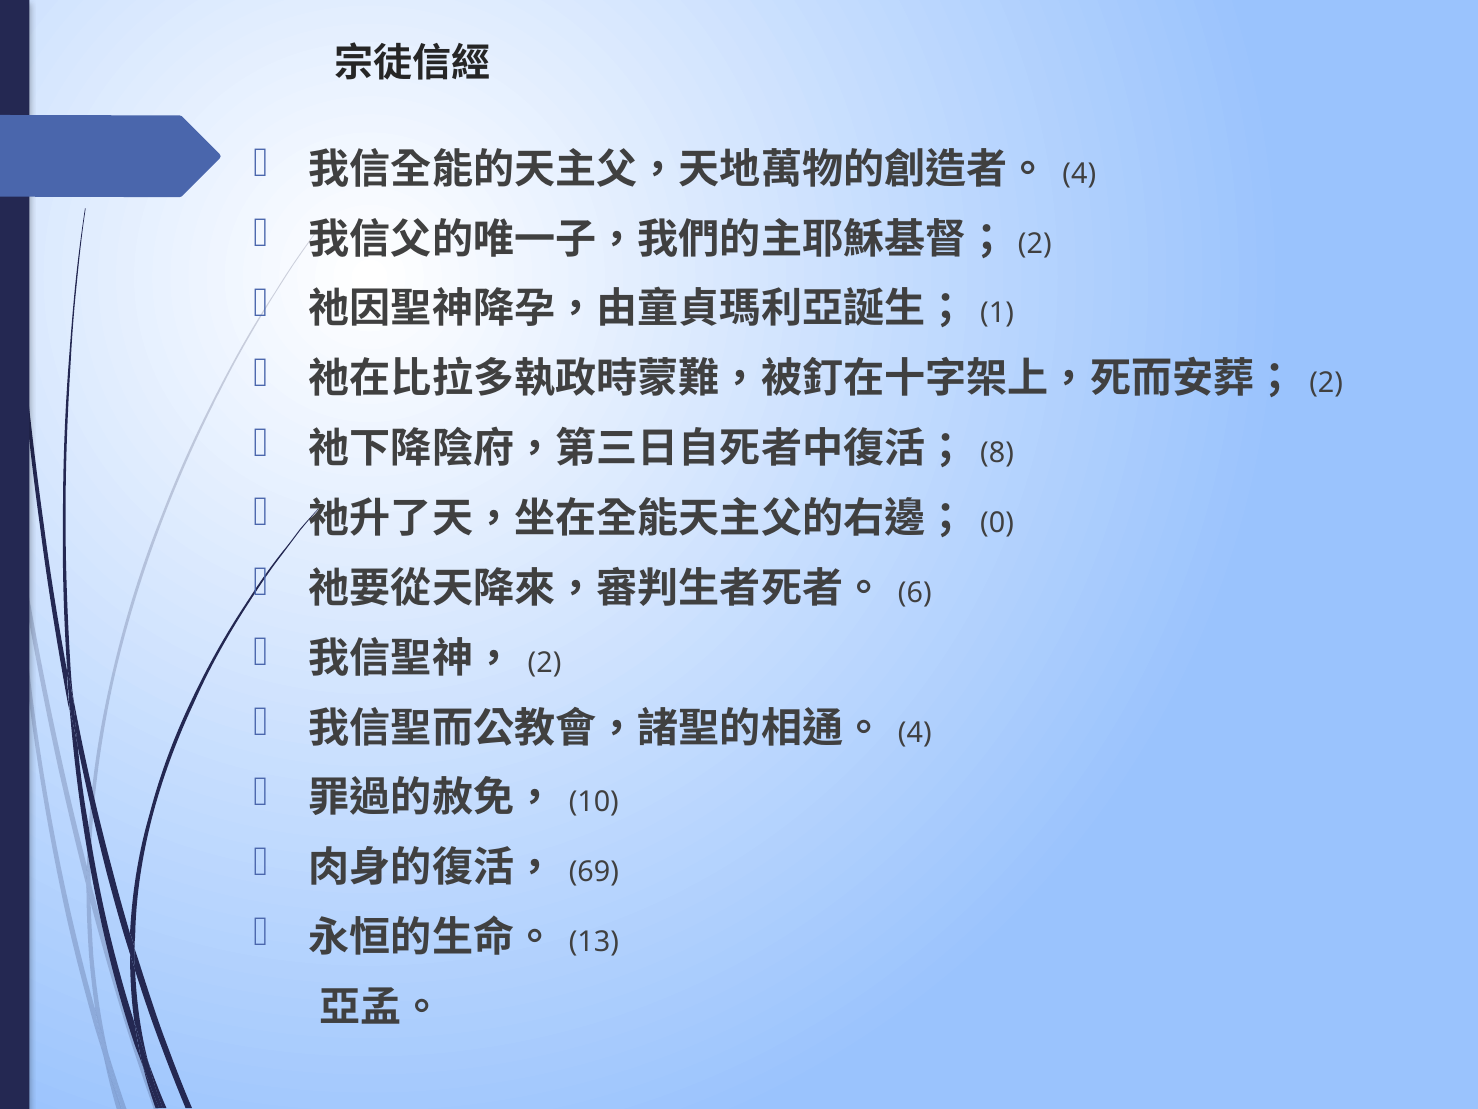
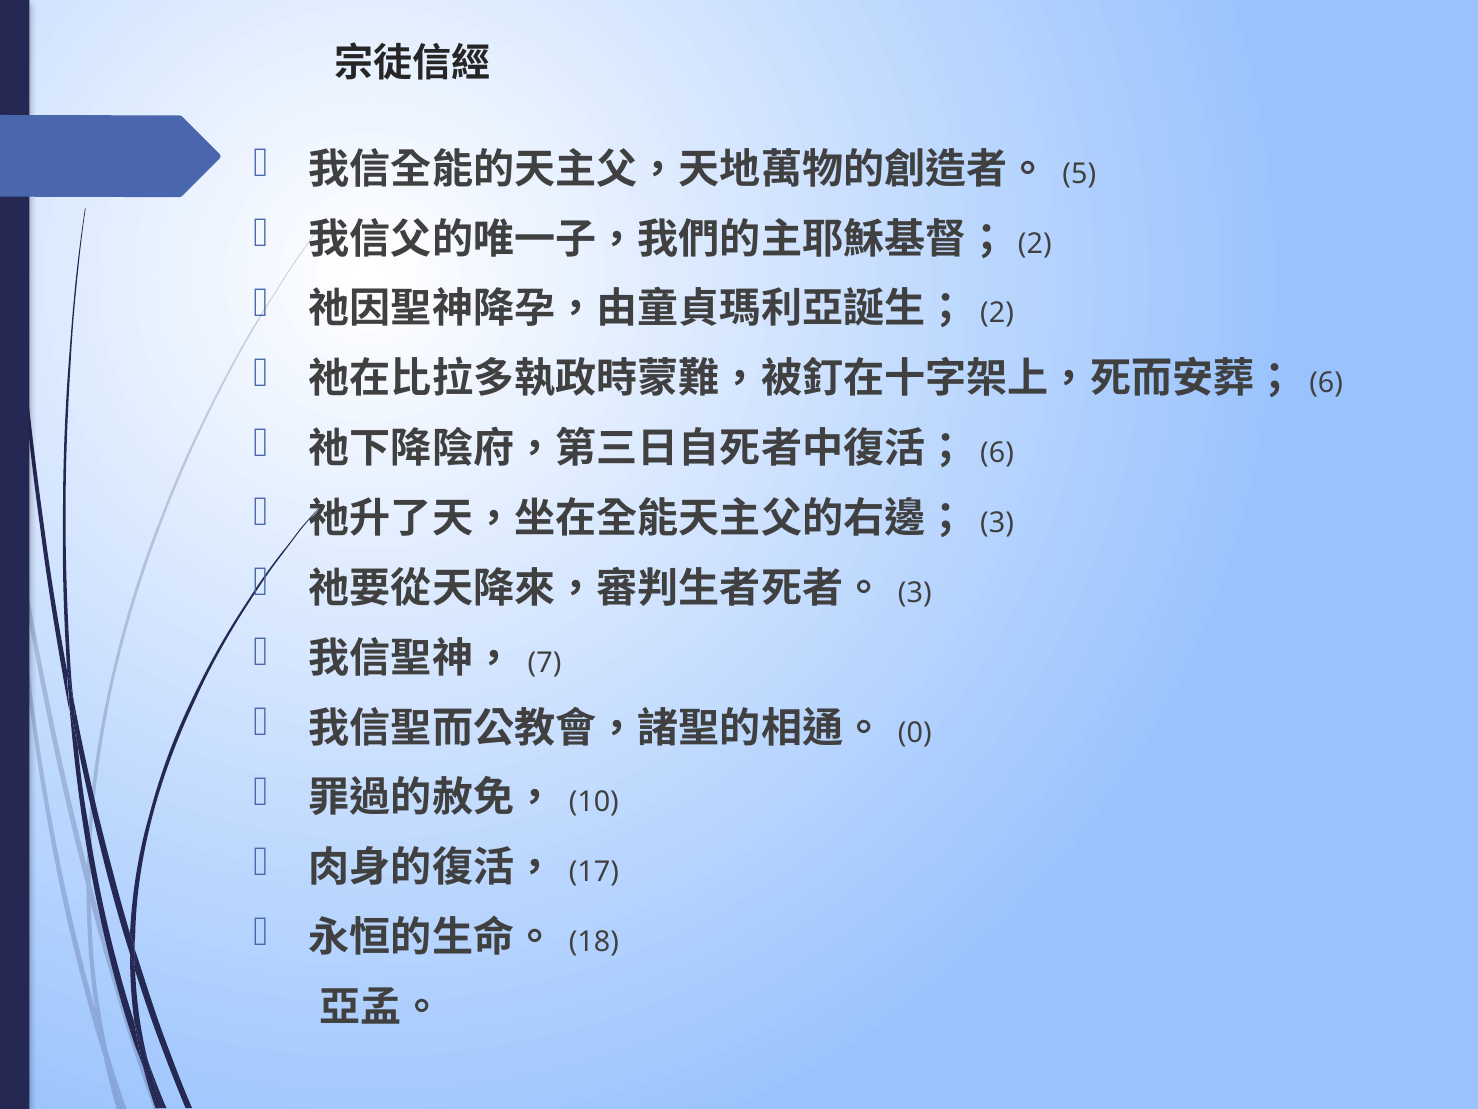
4: 4 -> 5 (1079, 174)
1: 1 -> 2 (997, 313)
2: 2 -> 6 (1326, 383)
8: 8 -> 6 (997, 453)
0: 0 -> 3 (997, 523)
6: 6 -> 3 (915, 593)
2: 2 -> 7 (545, 662)
4: 4 -> 0 (915, 732)
69: 69 -> 17 (594, 872)
13: 13 -> 18 (594, 942)
